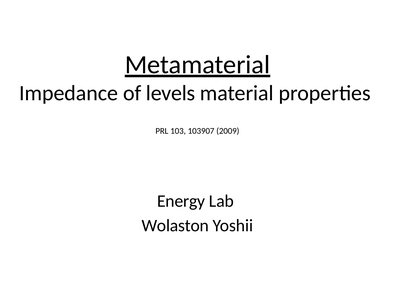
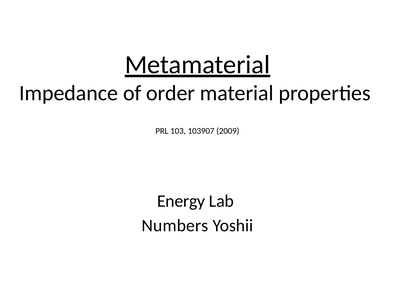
levels: levels -> order (171, 93)
Wolaston: Wolaston -> Numbers (175, 226)
